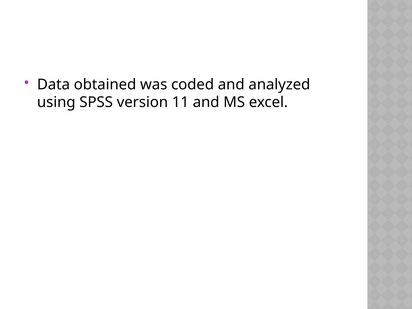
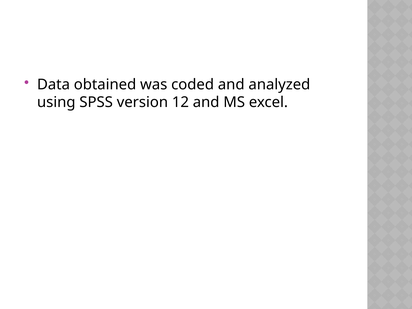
11: 11 -> 12 (180, 102)
